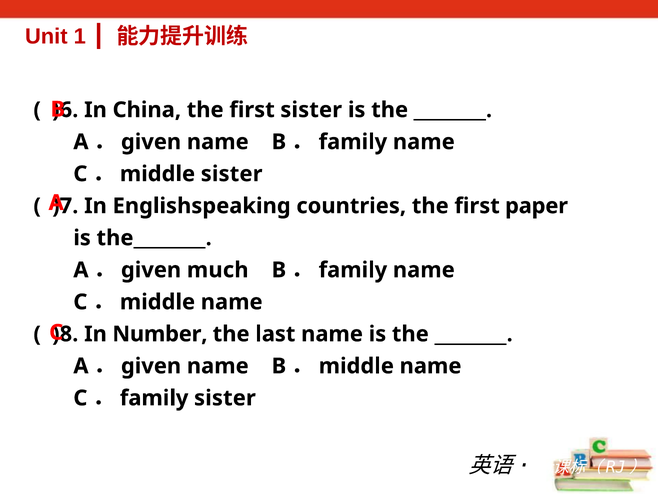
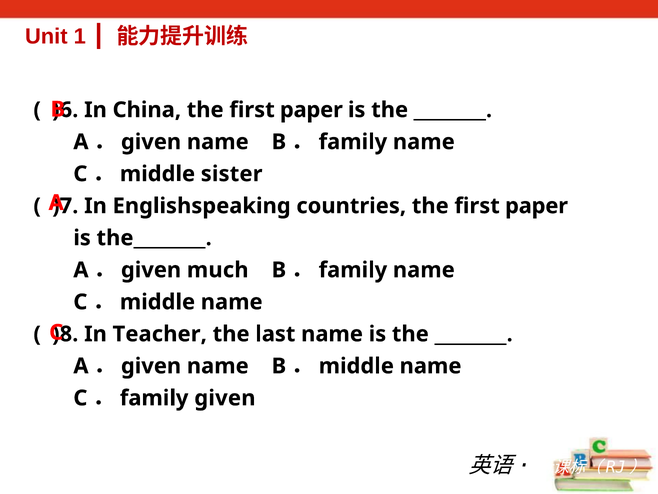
China the first sister: sister -> paper (311, 110)
Number: Number -> Teacher (160, 334)
sister: sister -> given (225, 398)
